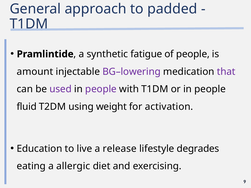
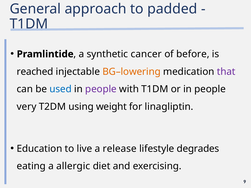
fatigue: fatigue -> cancer (146, 54)
of people: people -> before (193, 54)
amount: amount -> reached (35, 72)
BG–lowering colour: purple -> orange (132, 72)
used colour: purple -> blue (61, 89)
fluid: fluid -> very (27, 107)
activation: activation -> linagliptin (169, 107)
